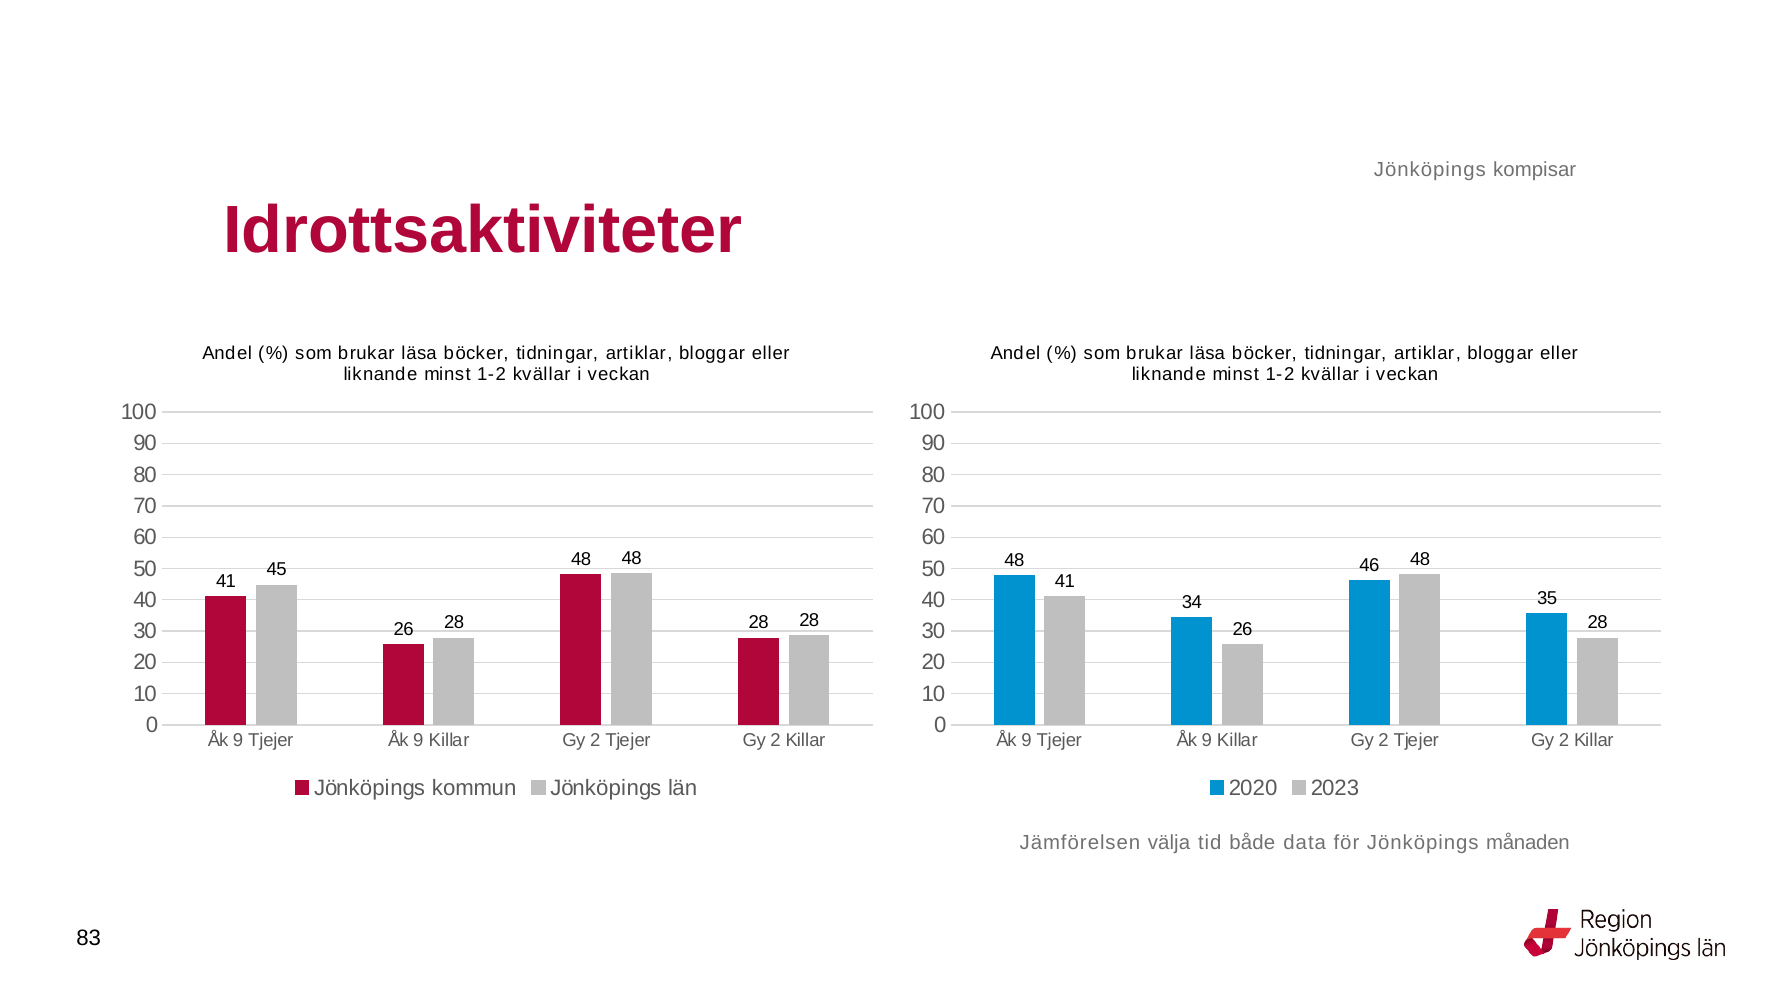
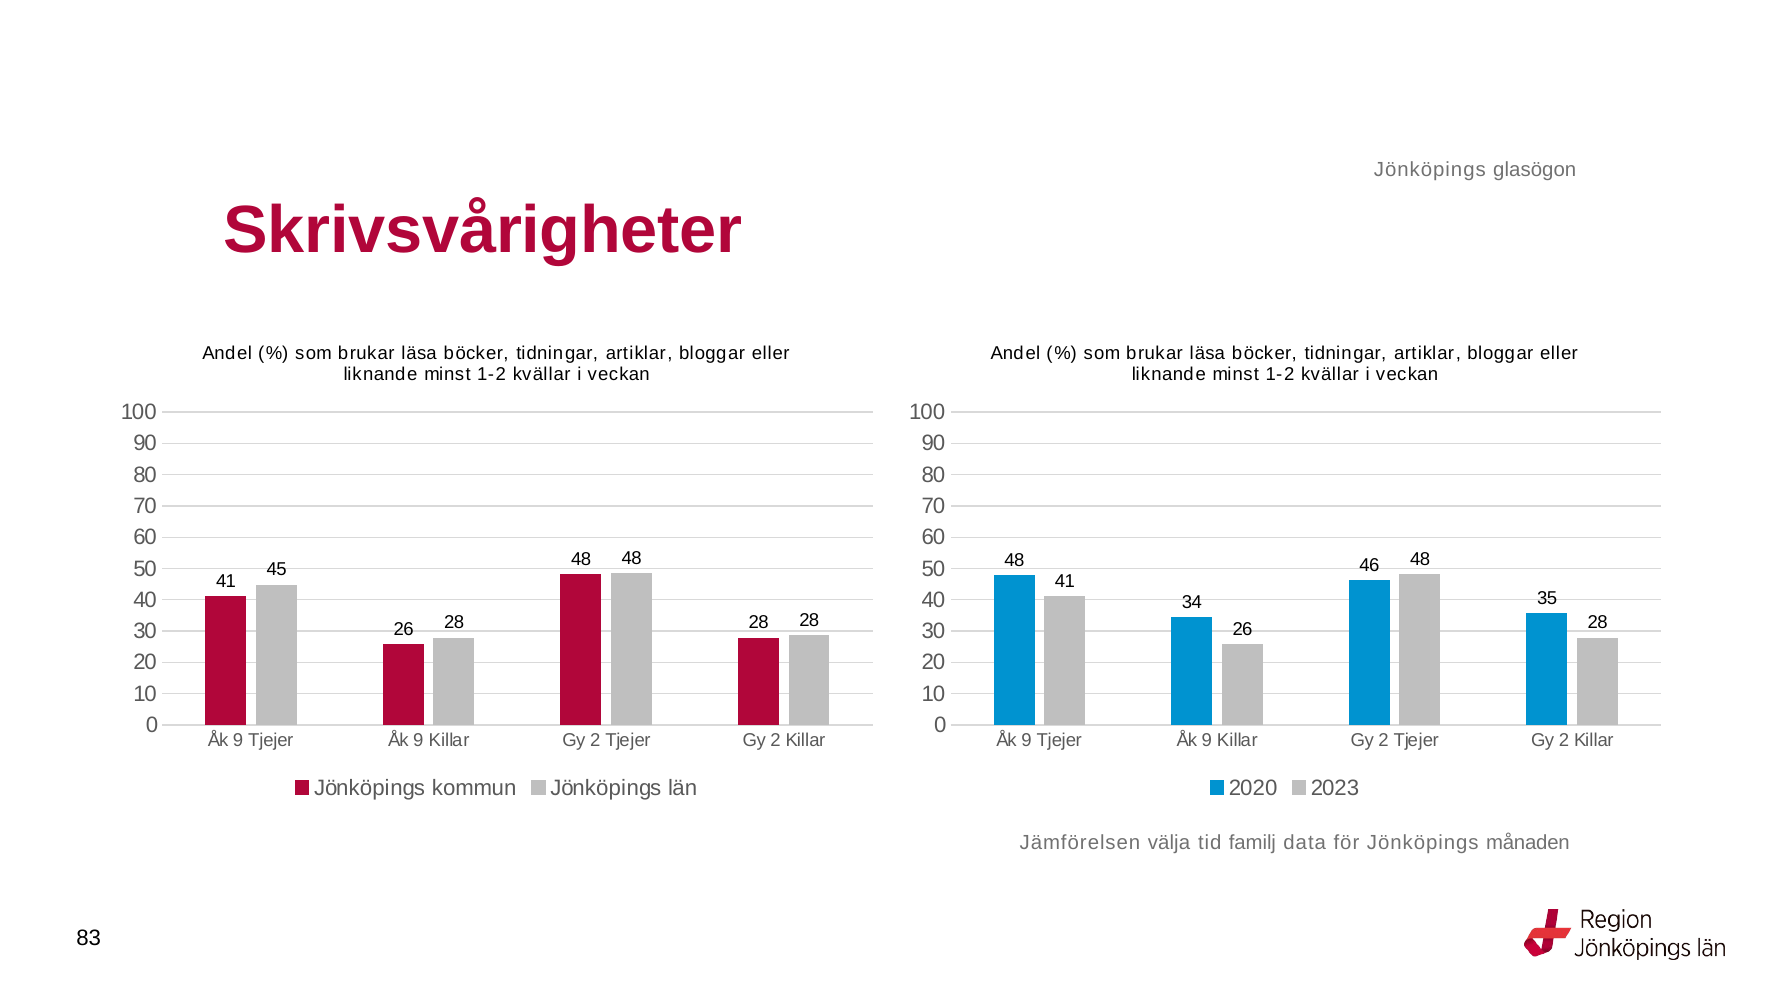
kompisar: kompisar -> glasögon (1535, 169)
Idrottsaktiviteter: Idrottsaktiviteter -> Skrivsvårigheter (483, 231)
både: både -> familj (1252, 842)
